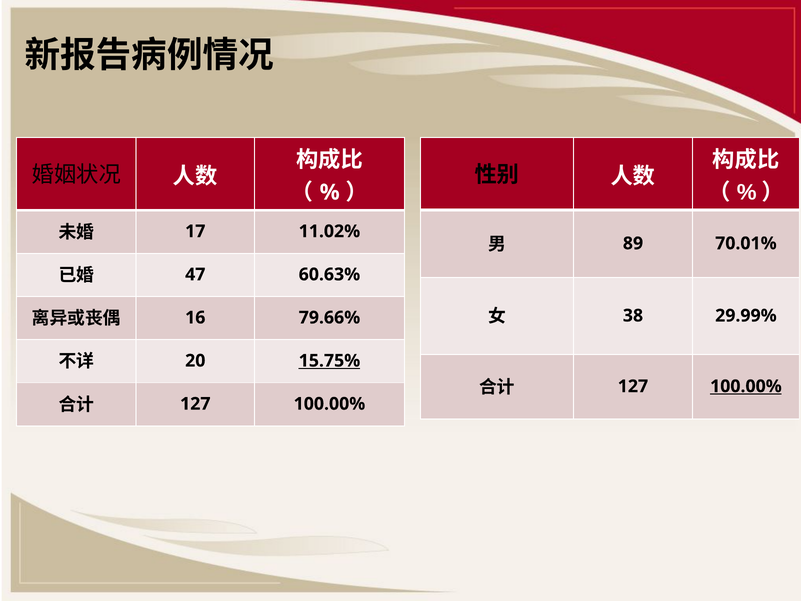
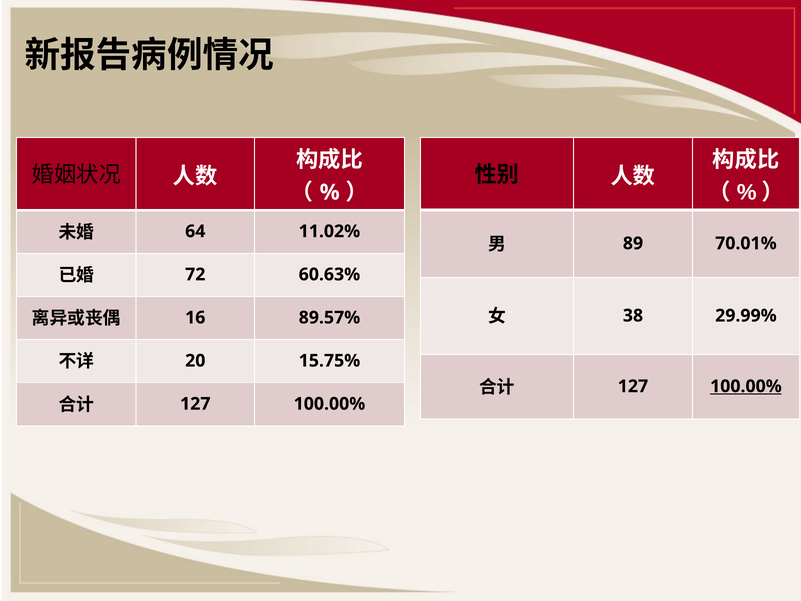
17: 17 -> 64 (195, 231)
47: 47 -> 72 (195, 274)
79.66%: 79.66% -> 89.57% (329, 317)
15.75% underline: present -> none (329, 361)
